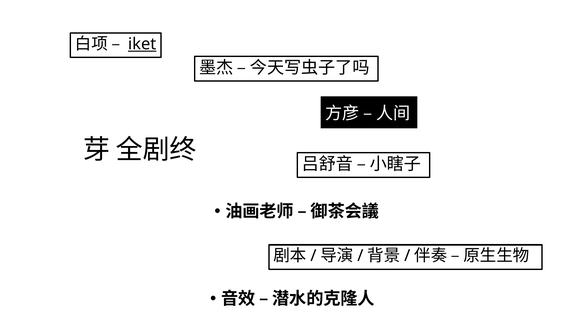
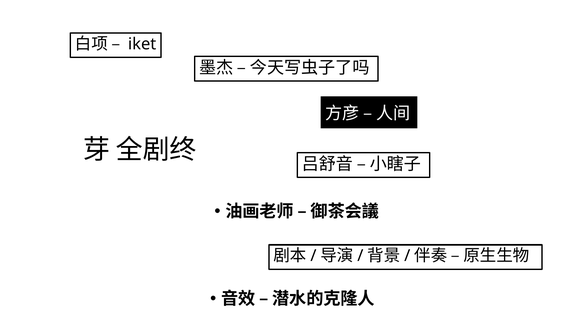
iket underline: present -> none (142, 44)
